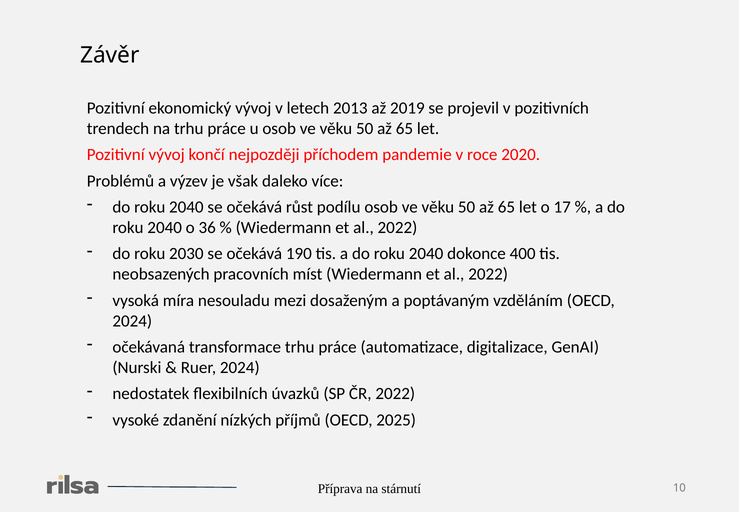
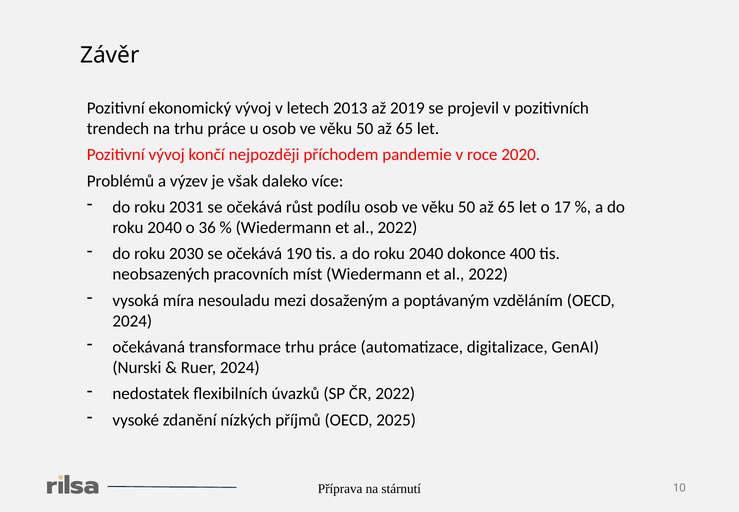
2040: 2040 -> 2031 (186, 207)
